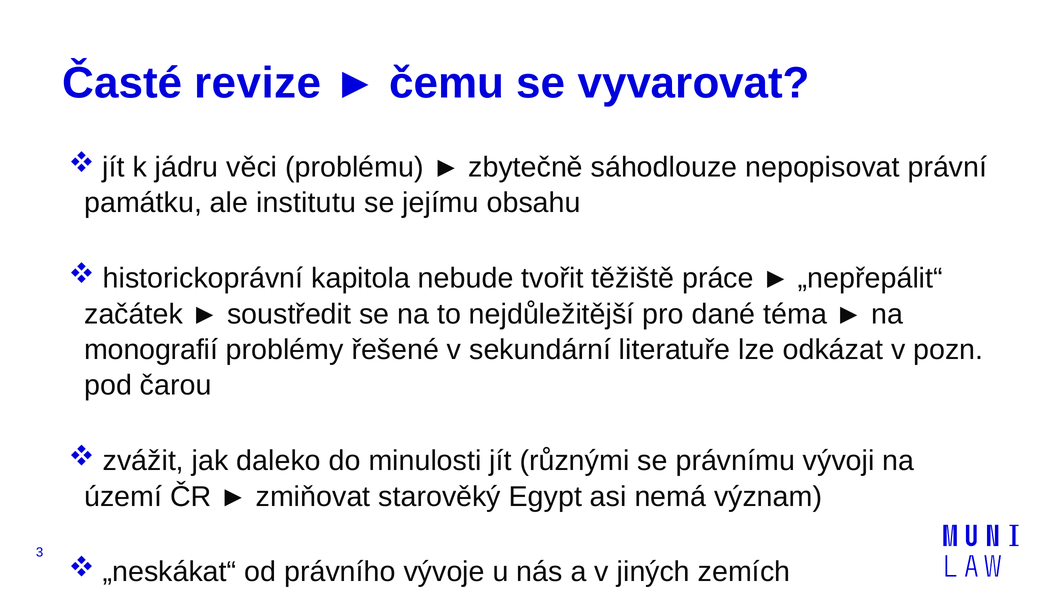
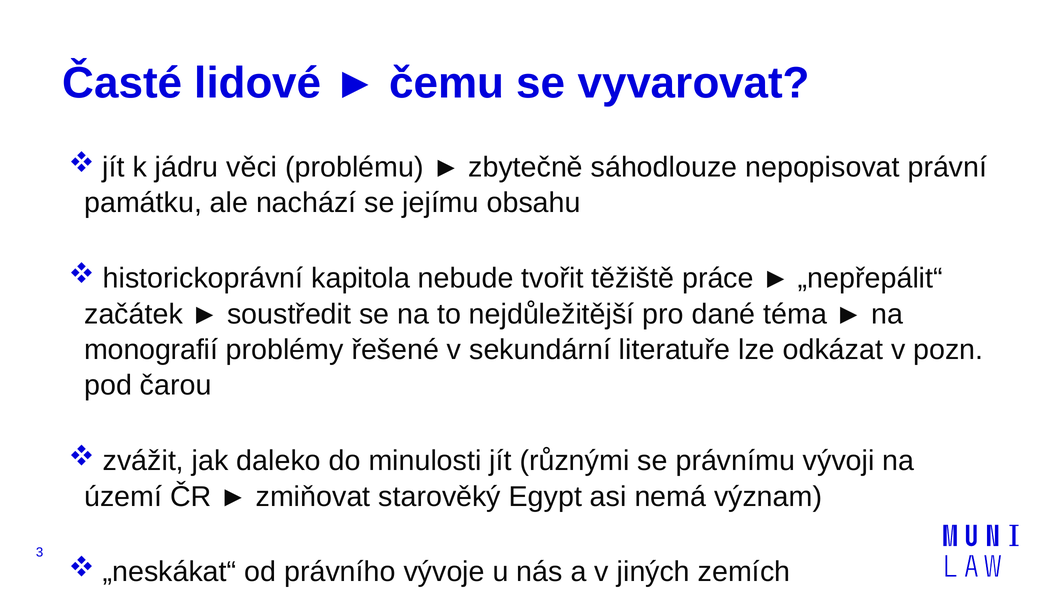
revize: revize -> lidové (258, 83)
institutu: institutu -> nachází (306, 203)
